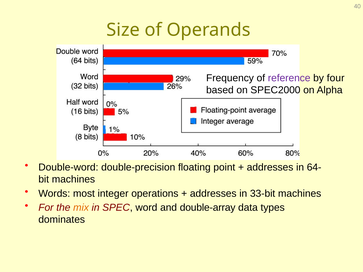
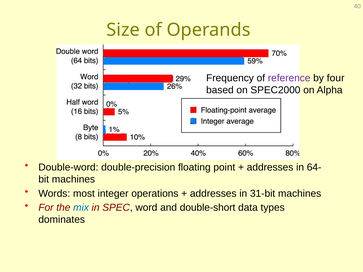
33-bit: 33-bit -> 31-bit (263, 194)
mix colour: orange -> blue (81, 208)
double-array: double-array -> double-short (208, 208)
